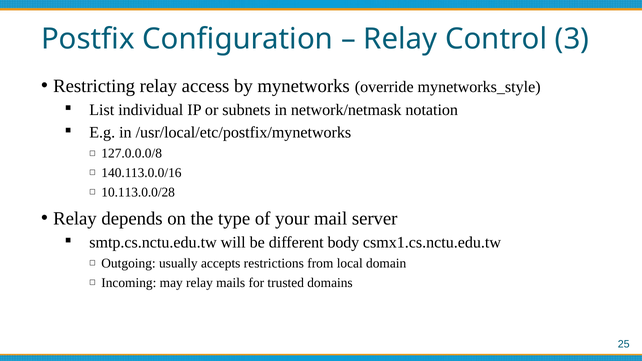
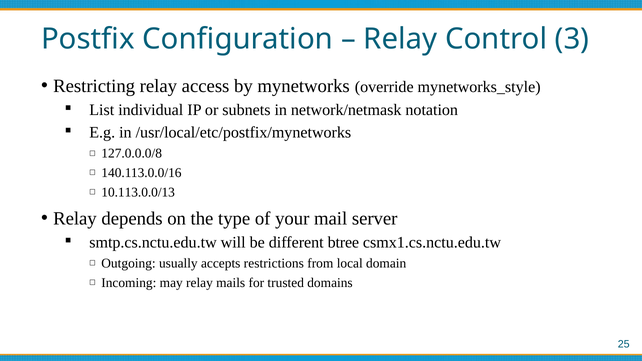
10.113.0.0/28: 10.113.0.0/28 -> 10.113.0.0/13 (138, 192)
body: body -> btree (343, 243)
